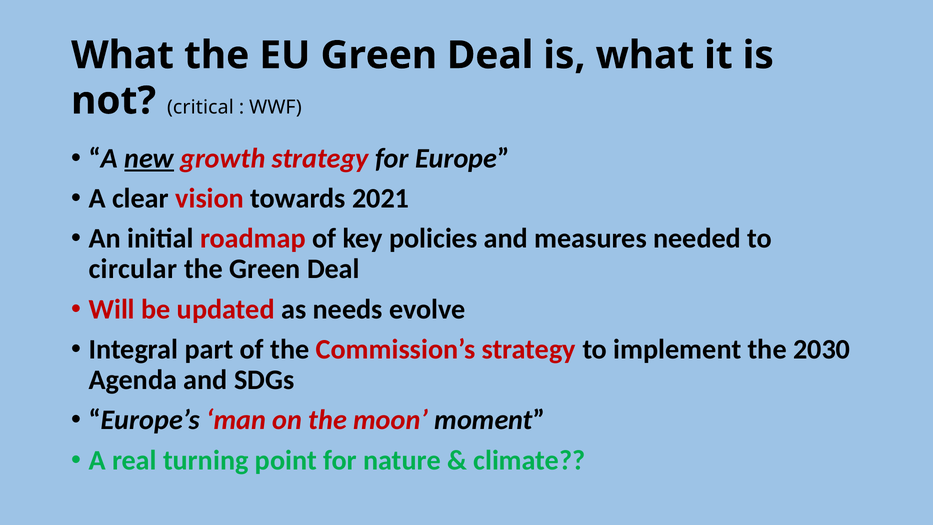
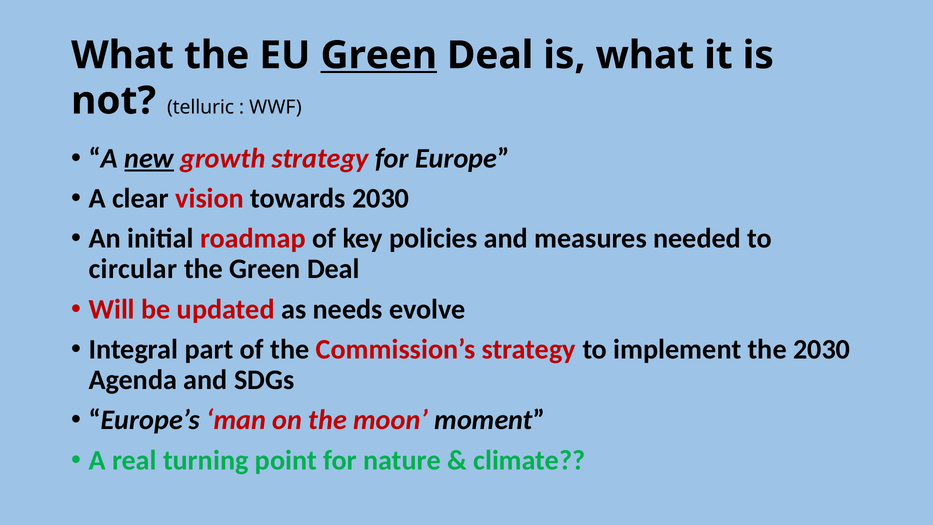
Green underline: none -> present (379, 55)
critical: critical -> telluric (201, 107)
towards 2021: 2021 -> 2030 (381, 198)
